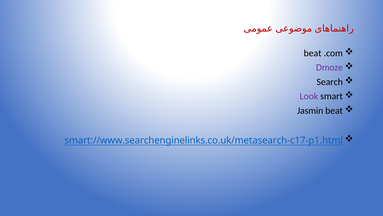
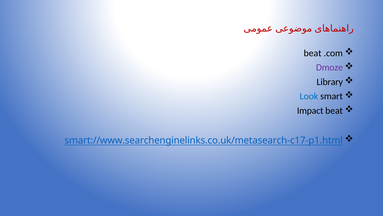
Search: Search -> Library (330, 82)
Look colour: purple -> blue (309, 96)
Jasmin: Jasmin -> Impact (310, 110)
